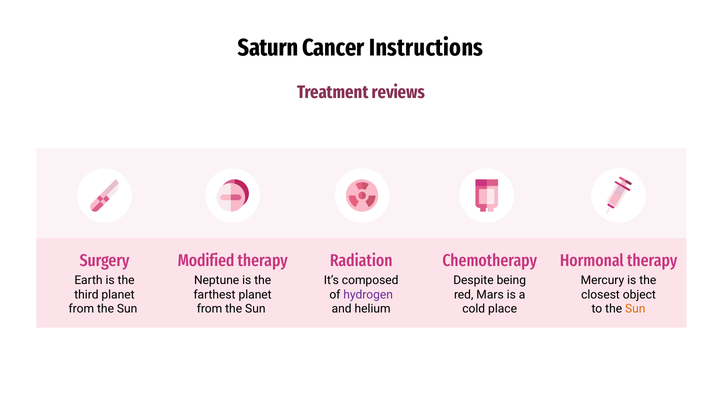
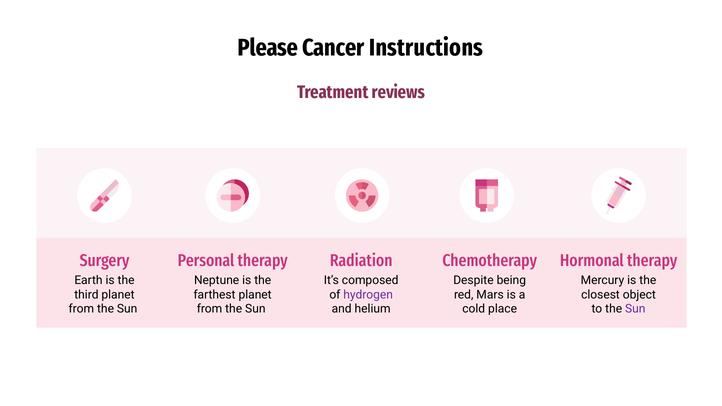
Saturn: Saturn -> Please (268, 48)
Modified: Modified -> Personal (206, 261)
Sun colour: orange -> purple (635, 309)
